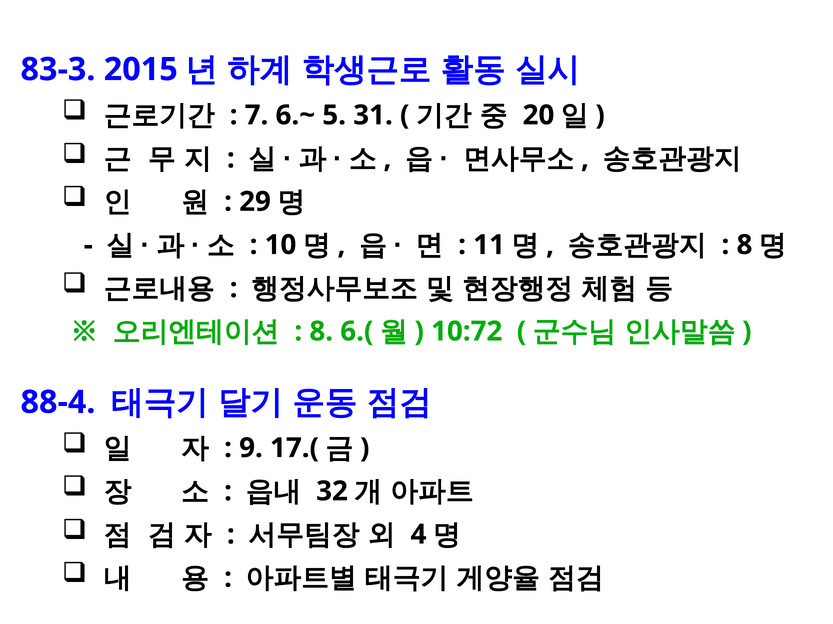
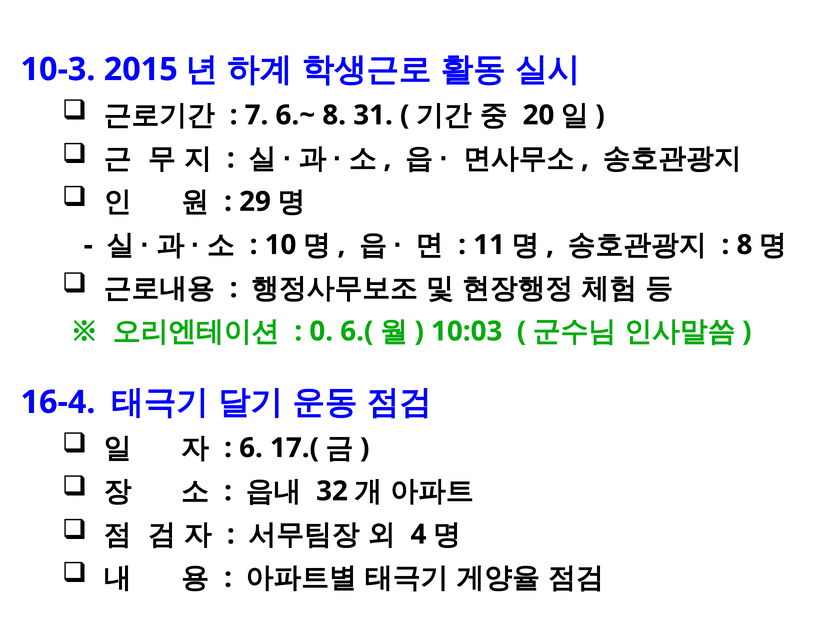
83-3: 83-3 -> 10-3 (58, 70)
6.~ 5: 5 -> 8 (334, 115)
8: 8 -> 0 (321, 332)
10:72: 10:72 -> 10:03 (467, 332)
88-4: 88-4 -> 16-4 (58, 403)
9: 9 -> 6 (251, 448)
